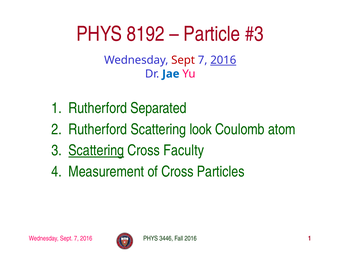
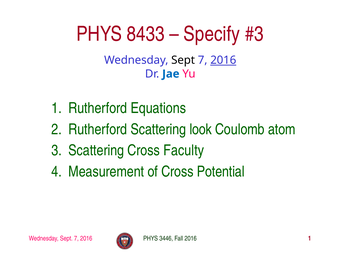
8192: 8192 -> 8433 (146, 34)
Particle: Particle -> Specify (212, 34)
Sept colour: red -> black (183, 60)
Separated: Separated -> Equations (158, 108)
Scattering underline: present -> none (96, 150)
Particles: Particles -> Potential (221, 172)
